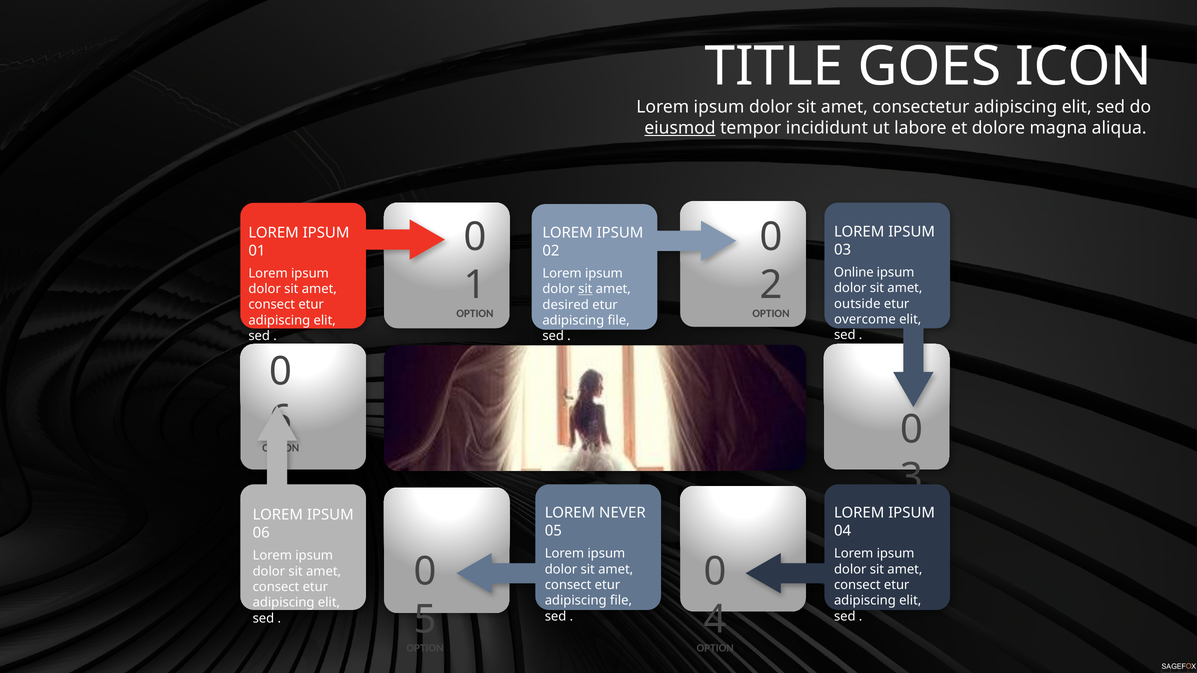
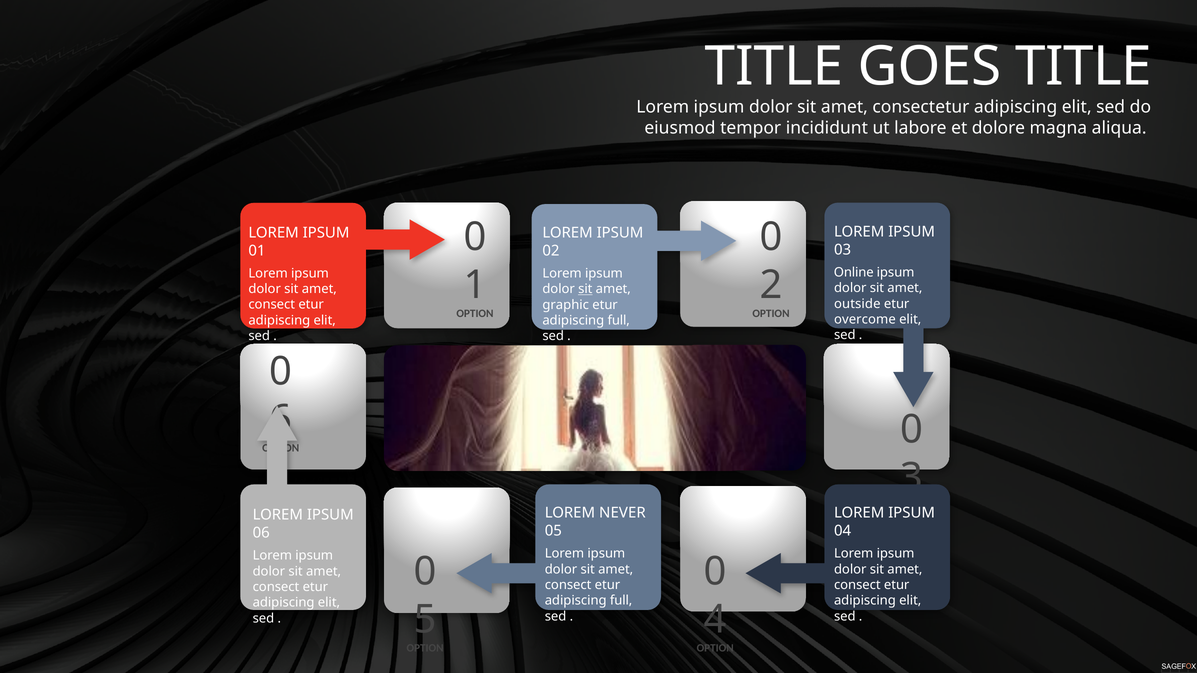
GOES ICON: ICON -> TITLE (1084, 66)
eiusmod underline: present -> none (680, 128)
desired: desired -> graphic (566, 305)
file: file -> full (619, 321)
file: file -> full (621, 601)
